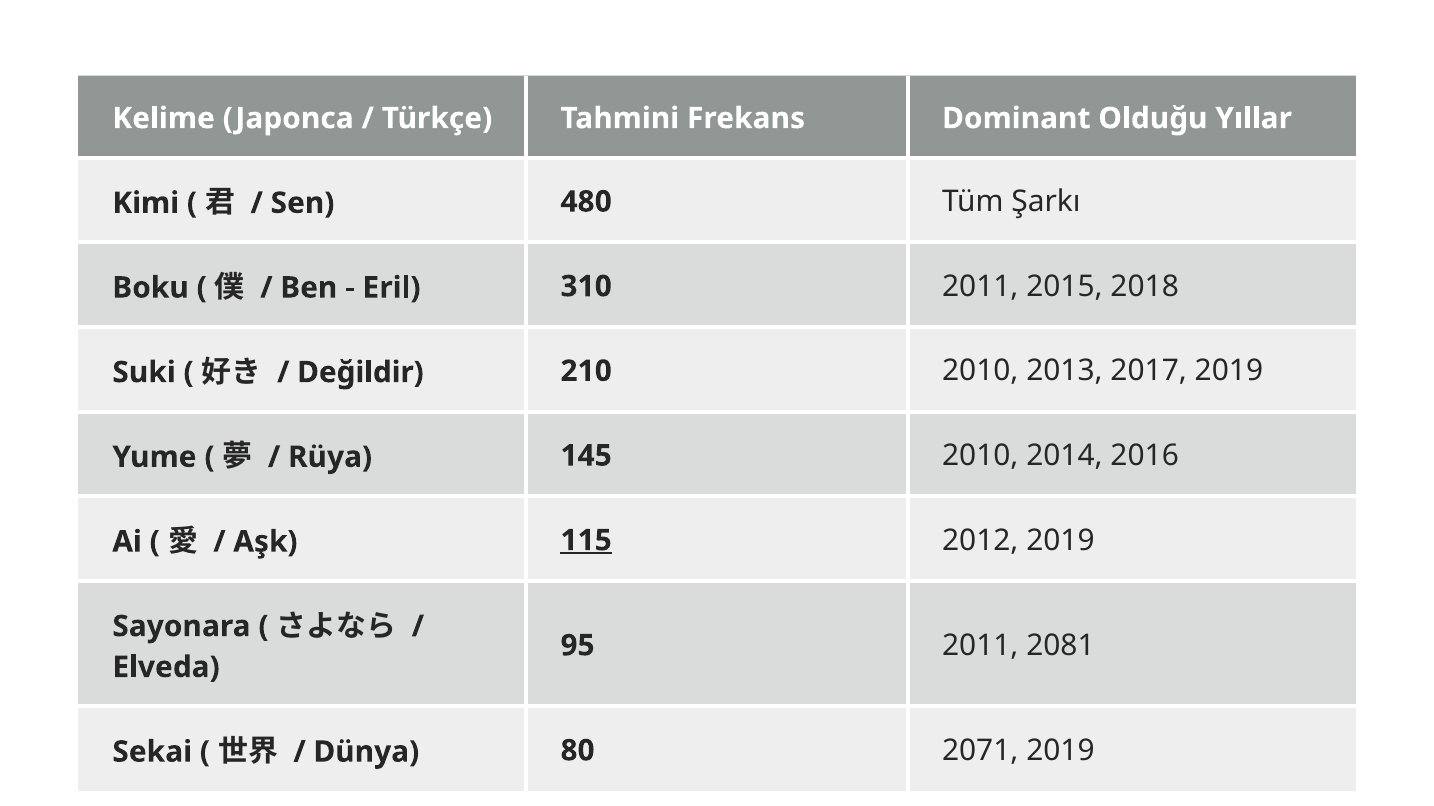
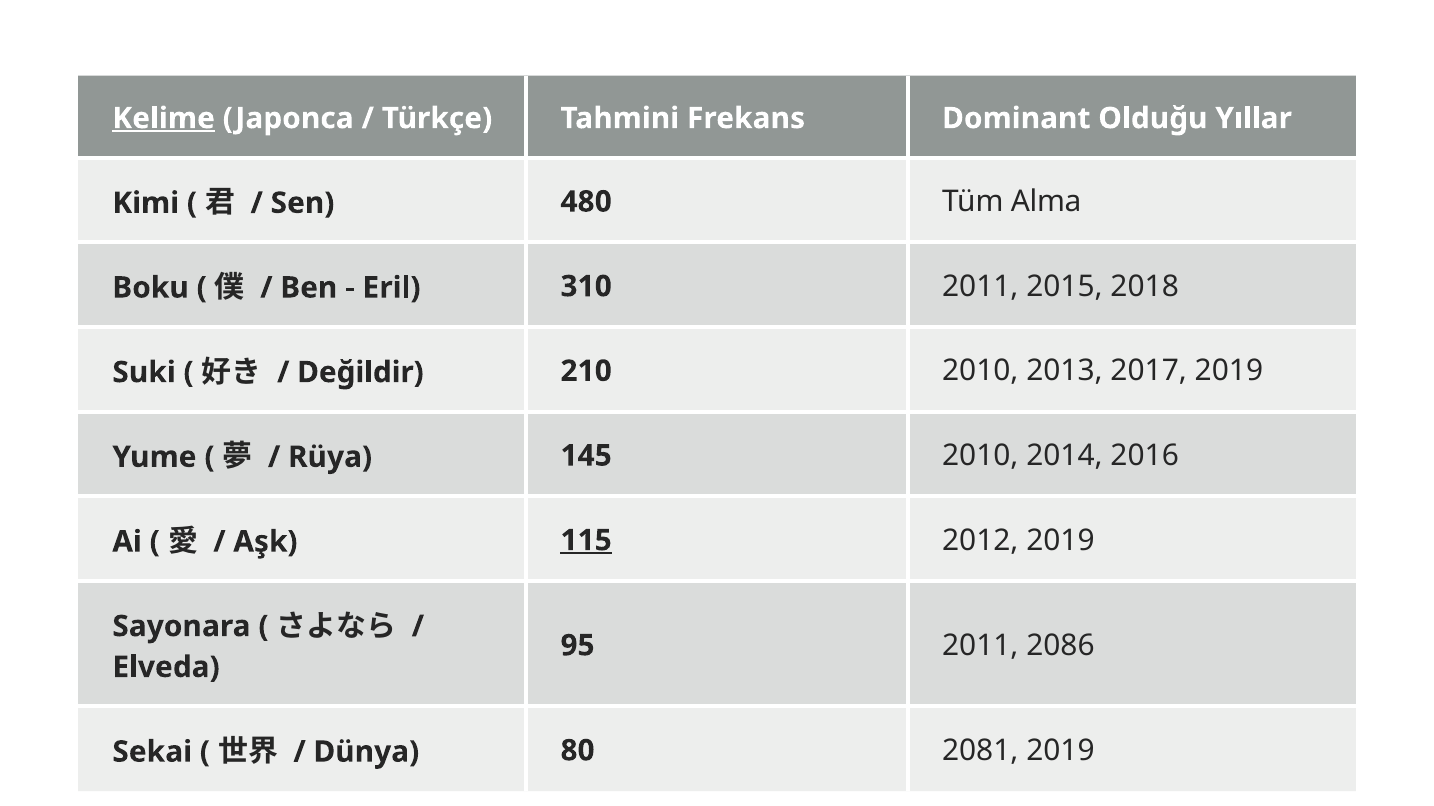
Kelime underline: none -> present (164, 118)
Şarkı: Şarkı -> Alma (1046, 202)
2081: 2081 -> 2086 (1060, 646)
2071: 2071 -> 2081 (980, 751)
